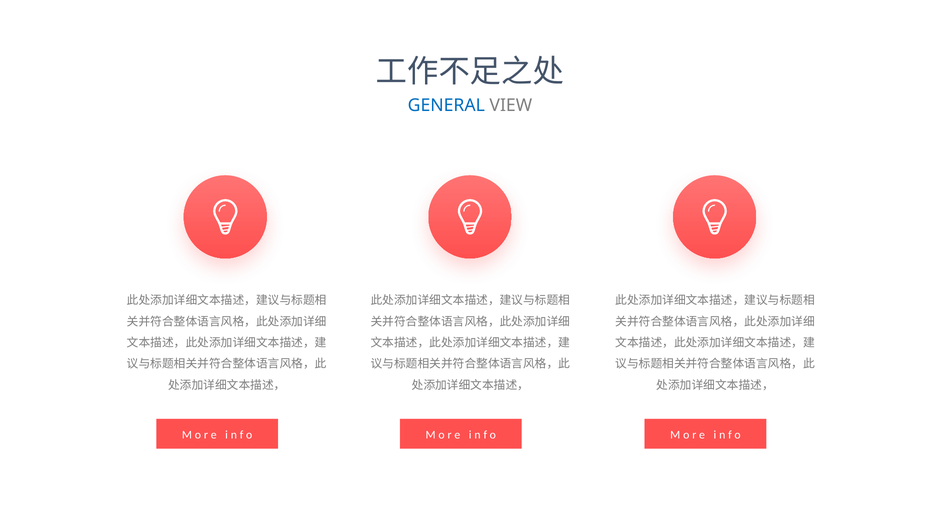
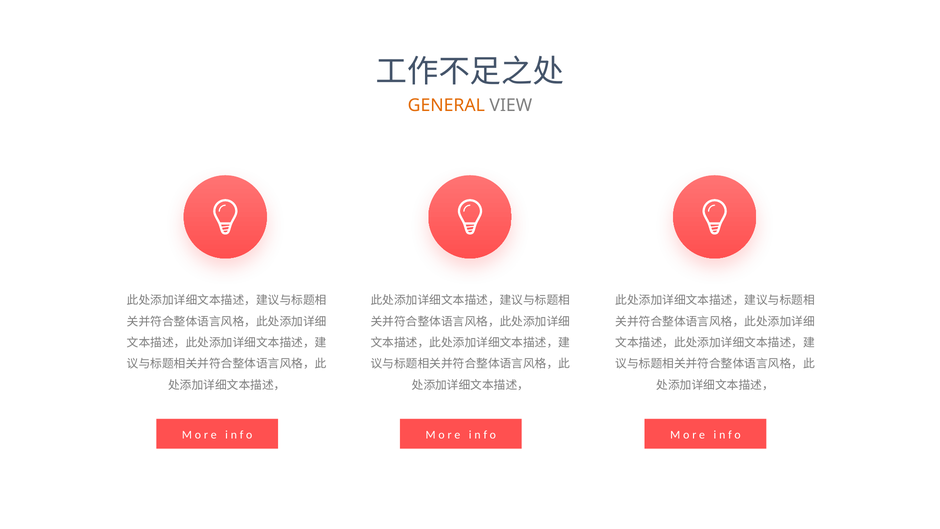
GENERAL colour: blue -> orange (446, 105)
